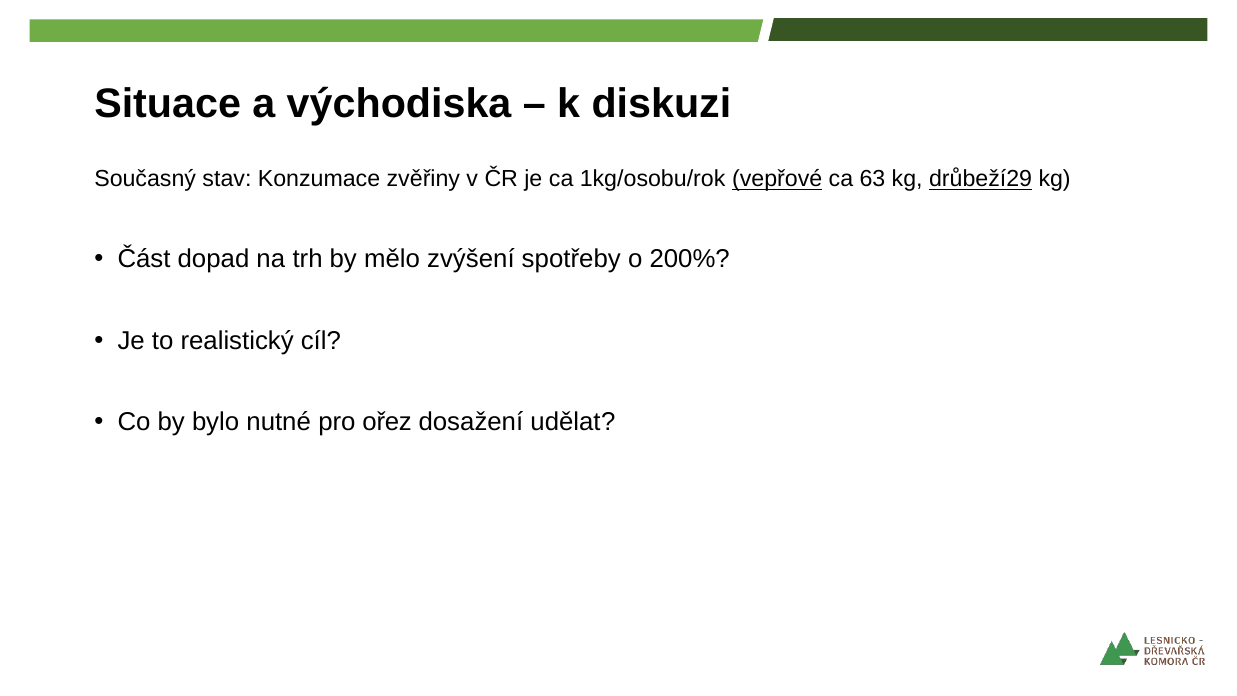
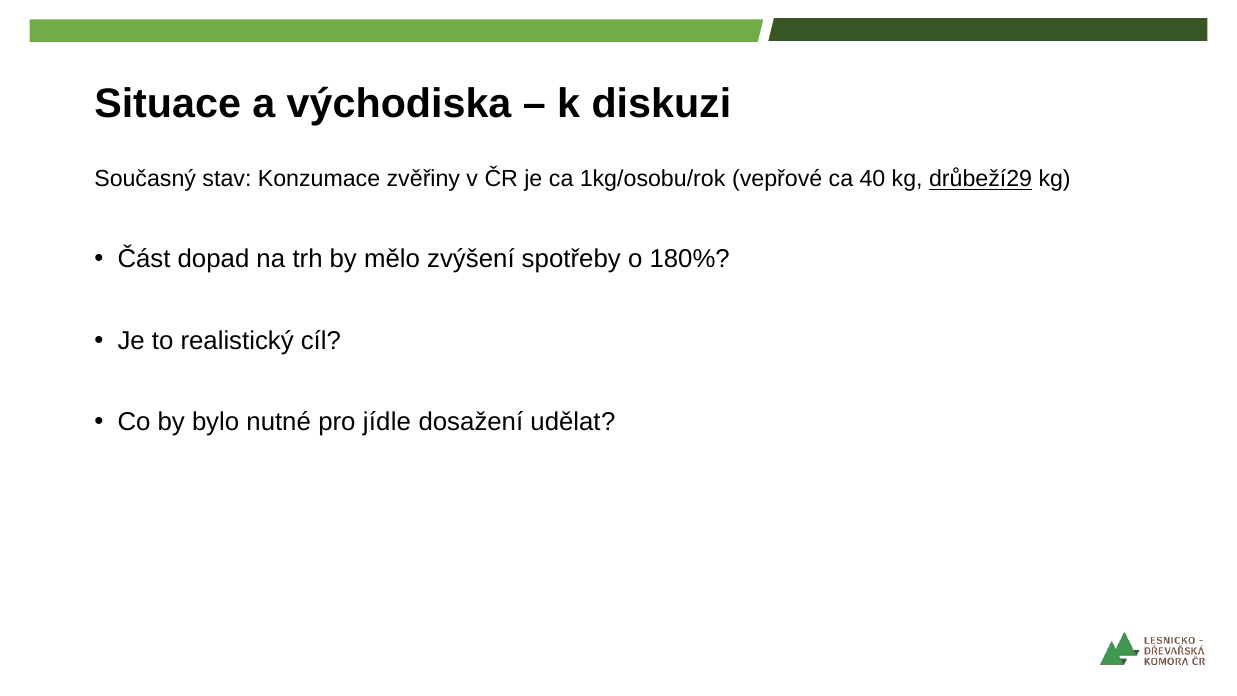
vepřové underline: present -> none (777, 179)
63: 63 -> 40 (872, 179)
200%: 200% -> 180% (690, 259)
ořez: ořez -> jídle (387, 422)
